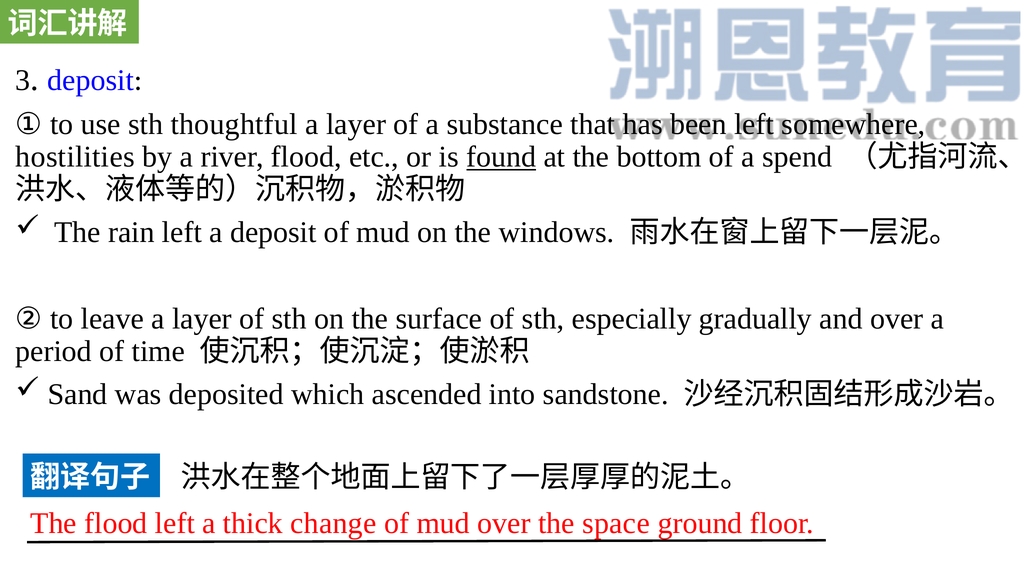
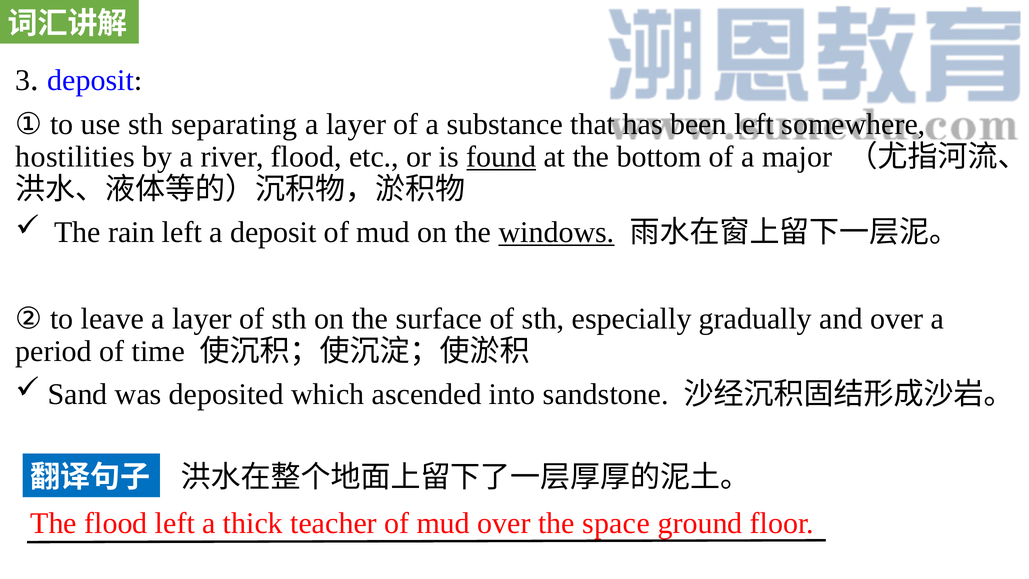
thoughtful: thoughtful -> separating (234, 124)
spend: spend -> major (797, 157)
windows underline: none -> present (556, 232)
change: change -> teacher (334, 523)
